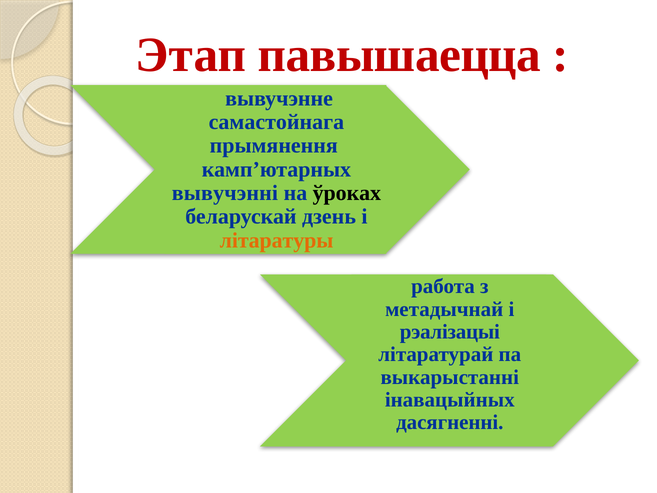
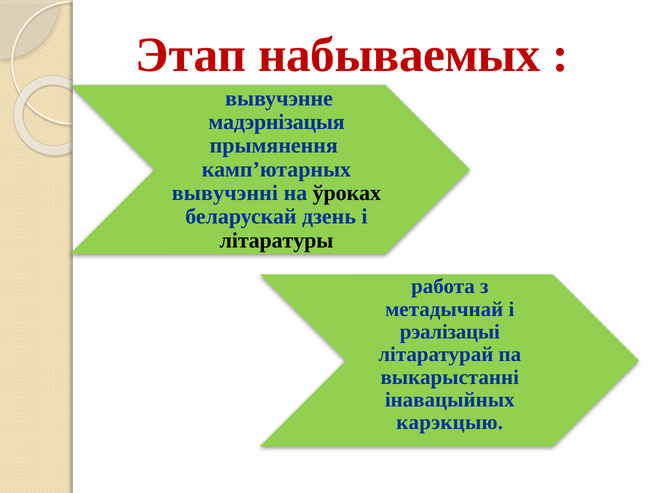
павышаецца: павышаецца -> набываемых (399, 55)
самастойнага: самастойнага -> мадэрнізацыя (277, 122)
літаратуры colour: orange -> black (277, 240)
дасягненні: дасягненні -> карэкцыю (450, 422)
